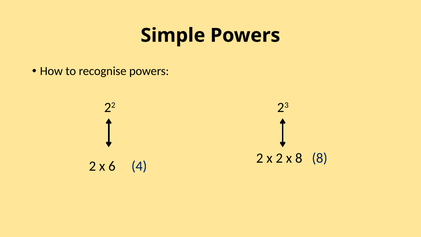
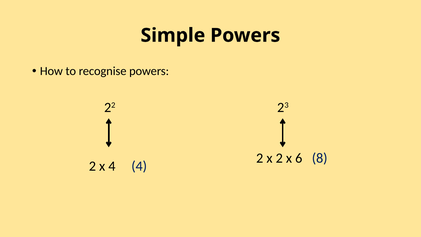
x 8: 8 -> 6 (299, 158)
x 6: 6 -> 4 (112, 166)
